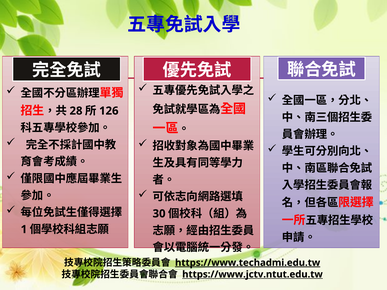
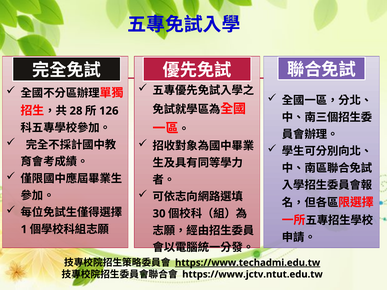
https://www.jctv.ntut.edu.tw underline: present -> none (252, 275)
